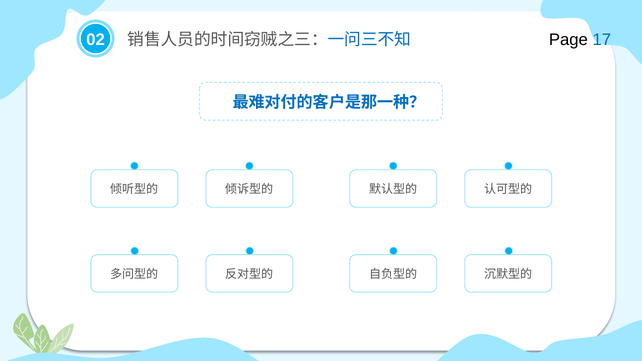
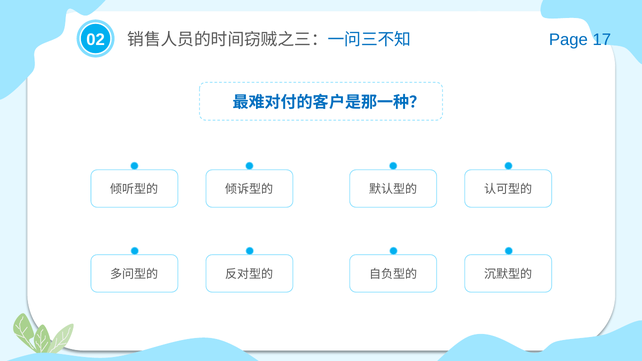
Page colour: black -> blue (568, 40)
